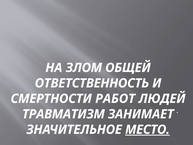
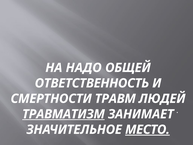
ЗЛОМ: ЗЛОМ -> НАДО (84, 68)
РАБОТ: РАБОТ -> ТРАВМ (115, 99)
ТРАВМАТИЗМ underline: none -> present (63, 114)
